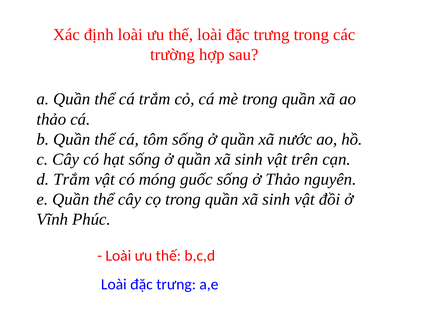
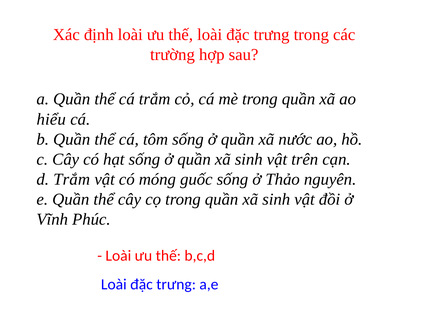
thảo: thảo -> hiểu (51, 119)
